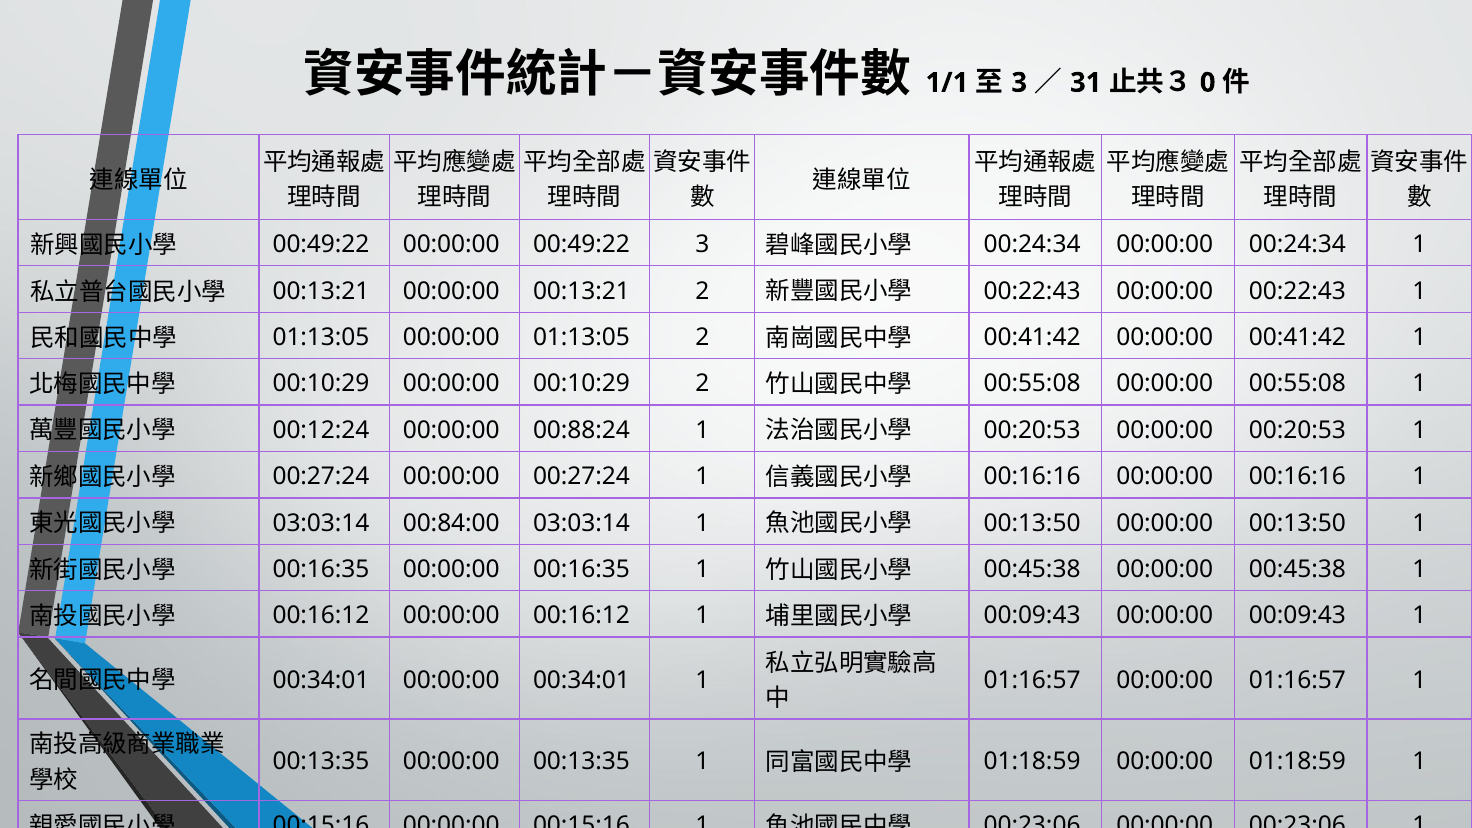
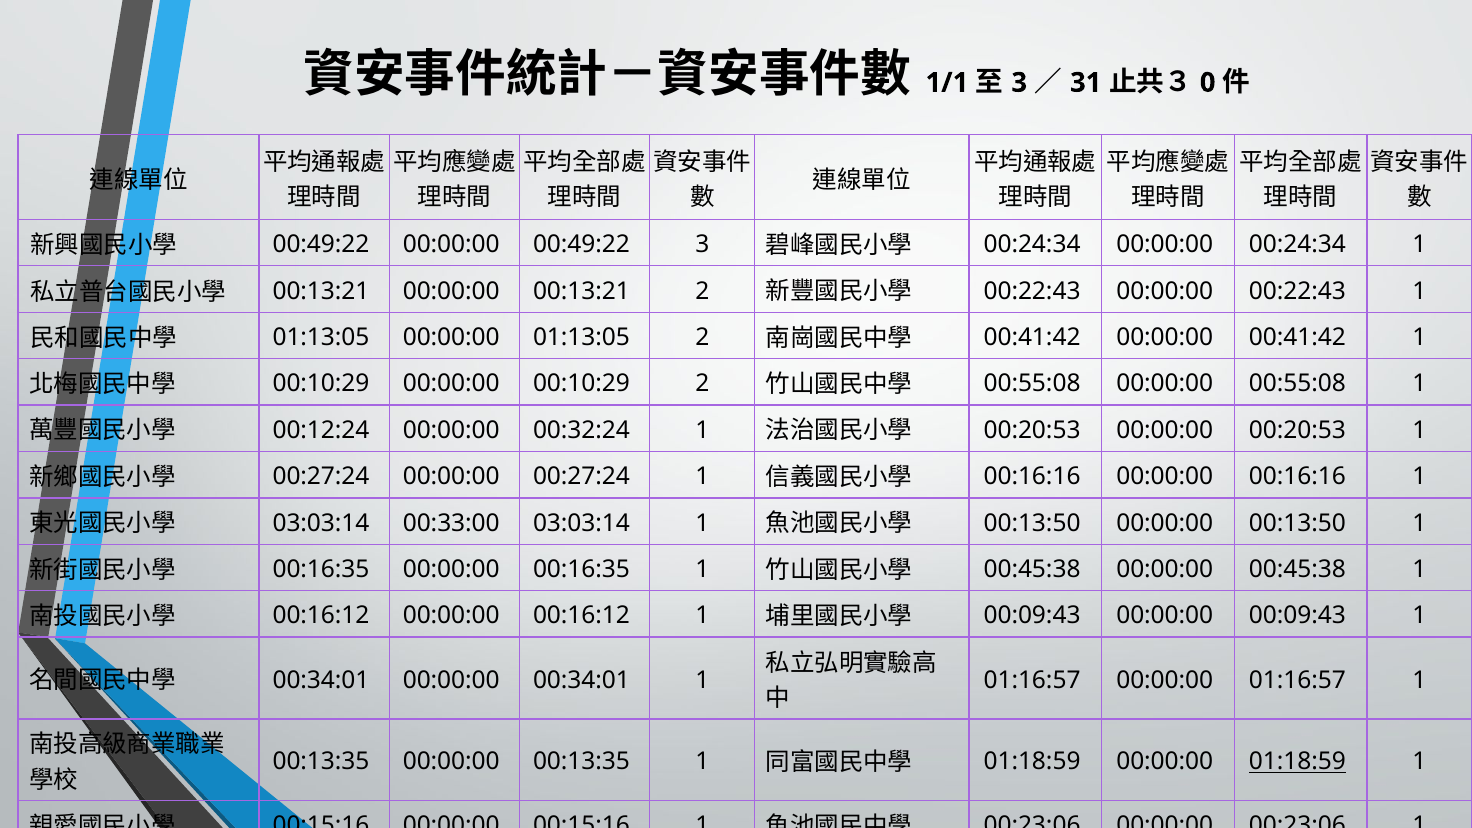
00:88:24: 00:88:24 -> 00:32:24 (581, 430)
00:84:00: 00:84:00 -> 00:33:00 (451, 523)
01:18:59 underline: none -> present (1297, 762)
